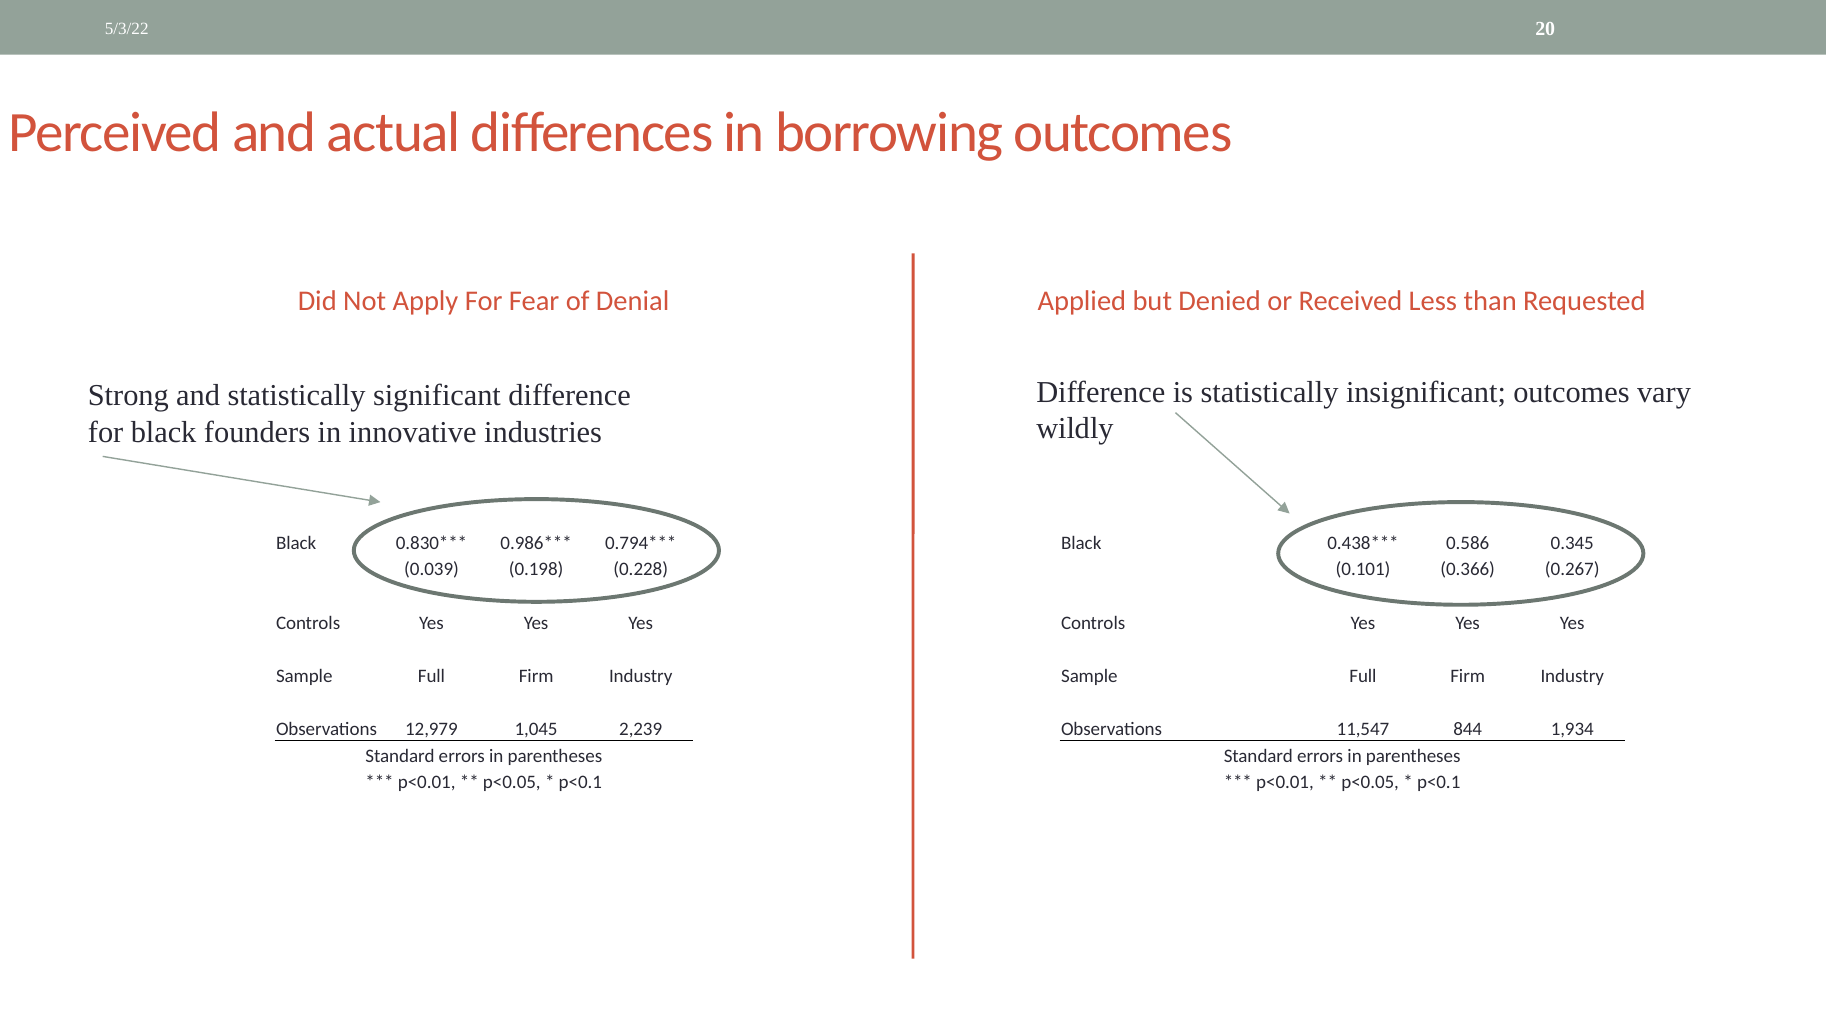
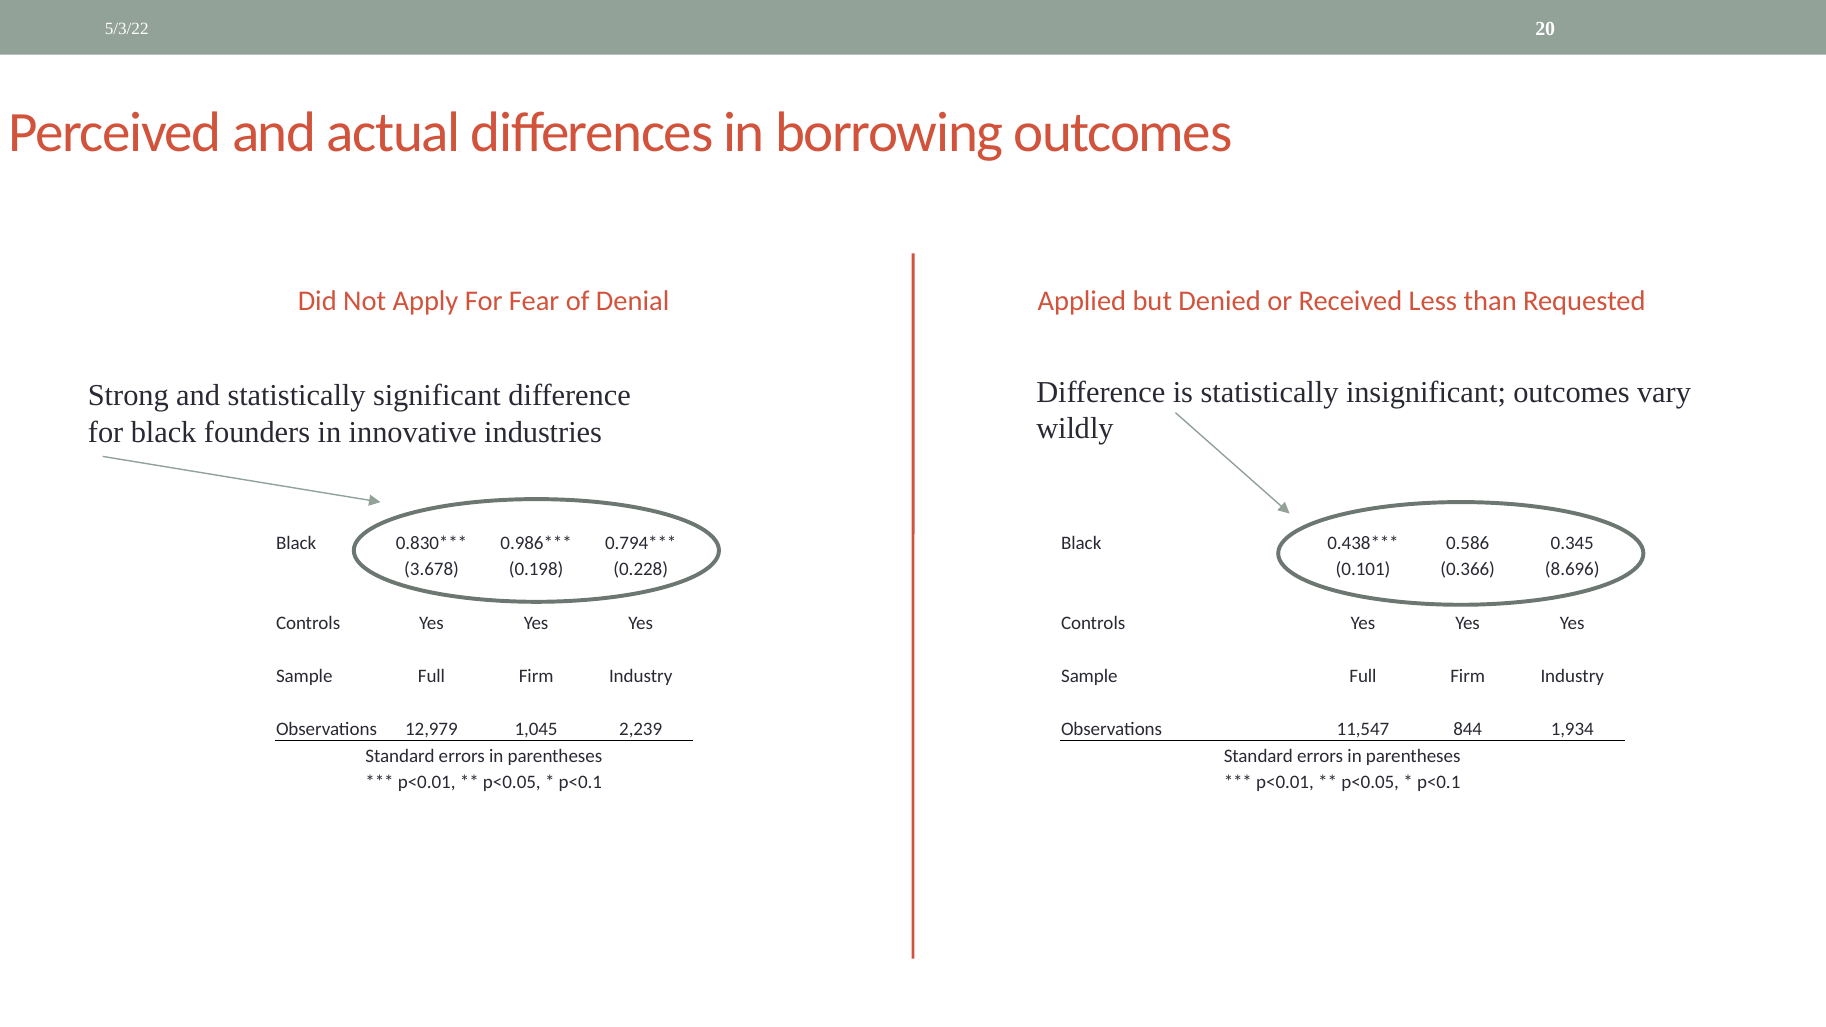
0.039: 0.039 -> 3.678 (432, 570)
0.267: 0.267 -> 8.696 (1572, 570)
